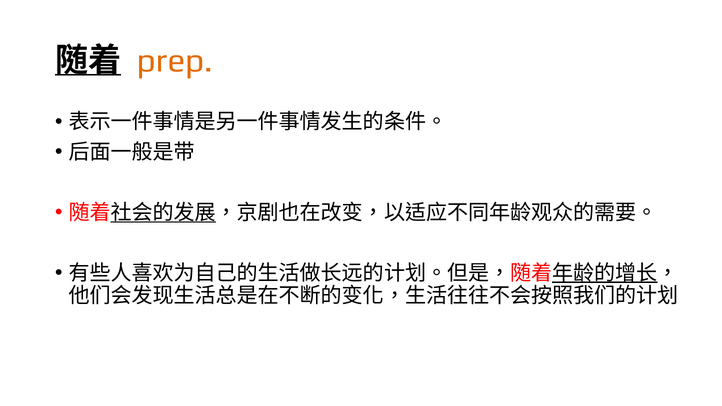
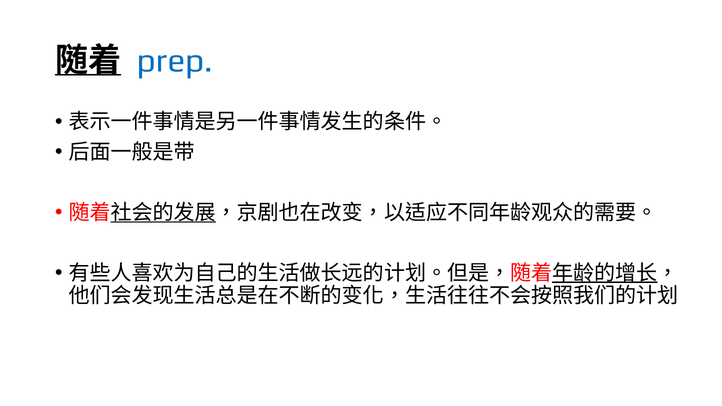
prep colour: orange -> blue (175, 61)
